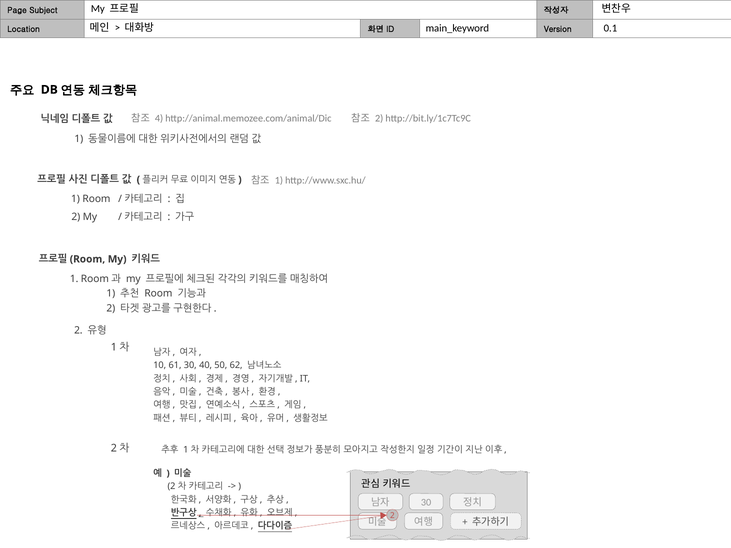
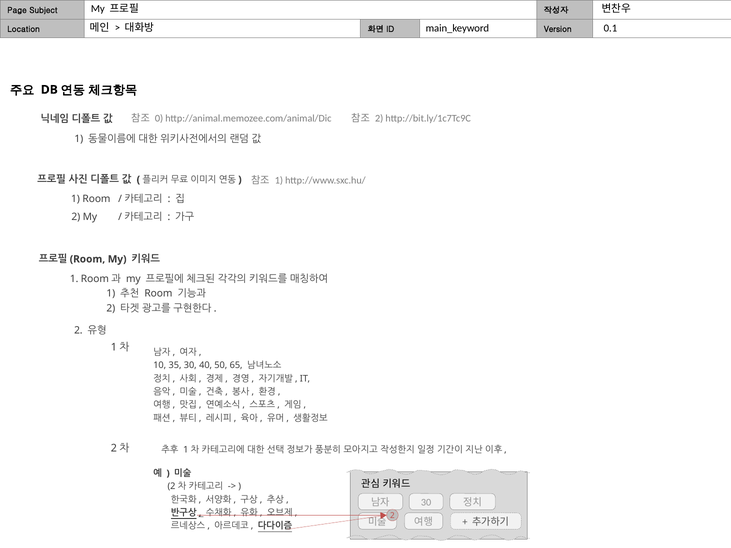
4: 4 -> 0 (159, 119)
61: 61 -> 35 (175, 366)
62: 62 -> 65 (236, 366)
